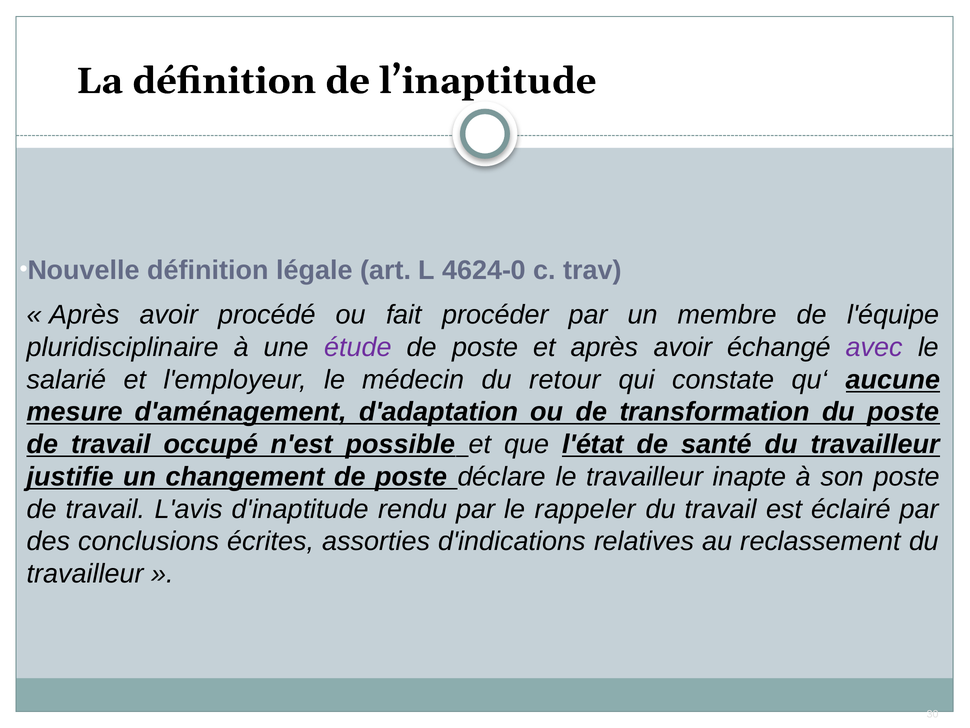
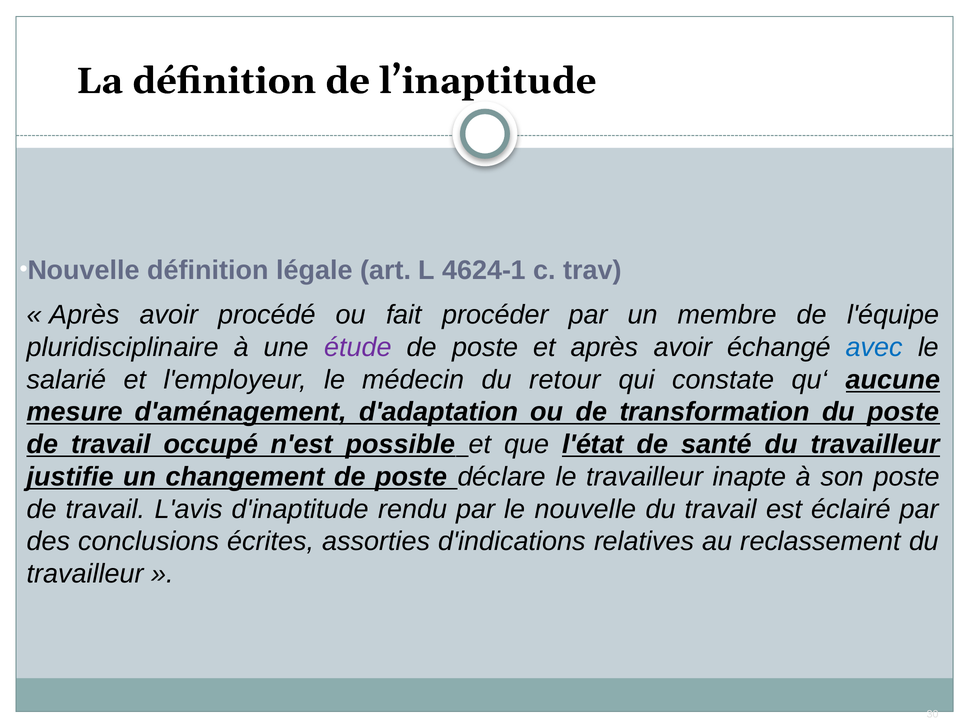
4624-0: 4624-0 -> 4624-1 (484, 270)
avec colour: purple -> blue (874, 347)
le rappeler: rappeler -> nouvelle (585, 509)
